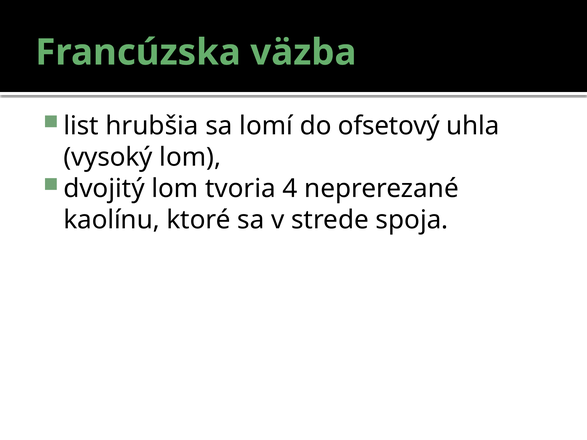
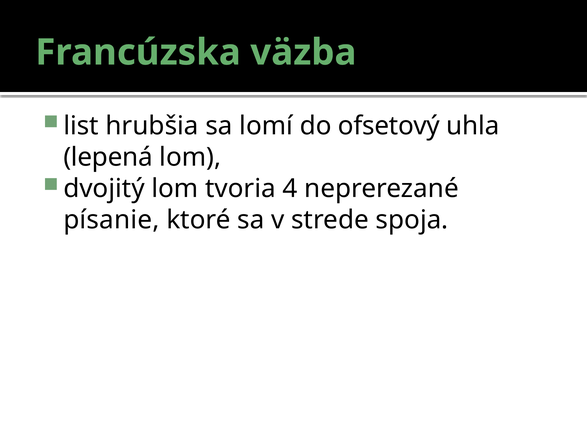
vysoký: vysoký -> lepená (108, 157)
kaolínu: kaolínu -> písanie (111, 220)
